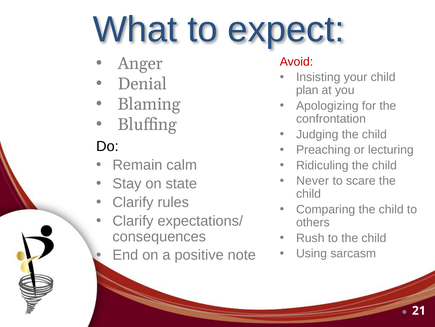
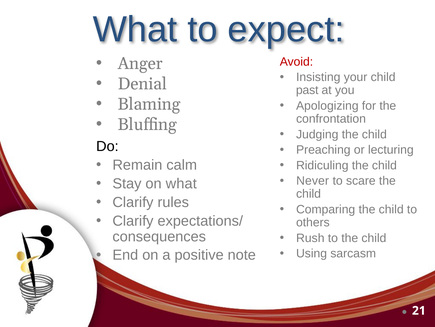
plan: plan -> past (307, 90)
on state: state -> what (181, 183)
